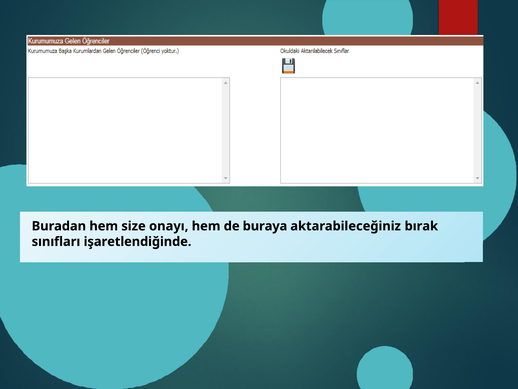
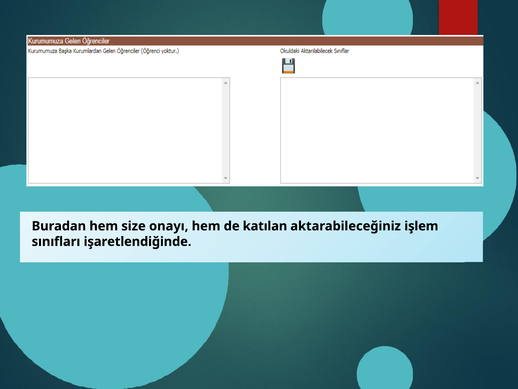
buraya: buraya -> katılan (265, 226)
bırak: bırak -> işlem (421, 226)
